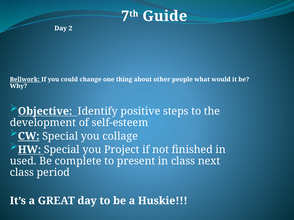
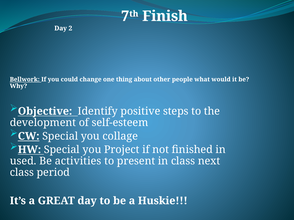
Guide: Guide -> Finish (165, 16)
complete: complete -> activities (78, 161)
